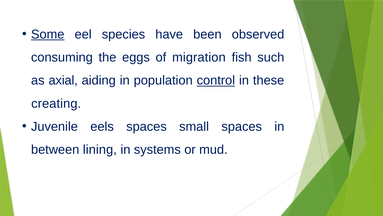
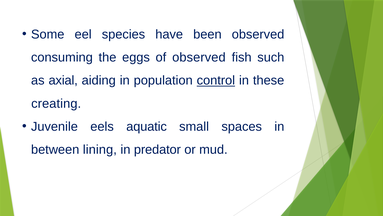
Some underline: present -> none (48, 34)
of migration: migration -> observed (199, 57)
eels spaces: spaces -> aquatic (147, 126)
systems: systems -> predator (157, 149)
